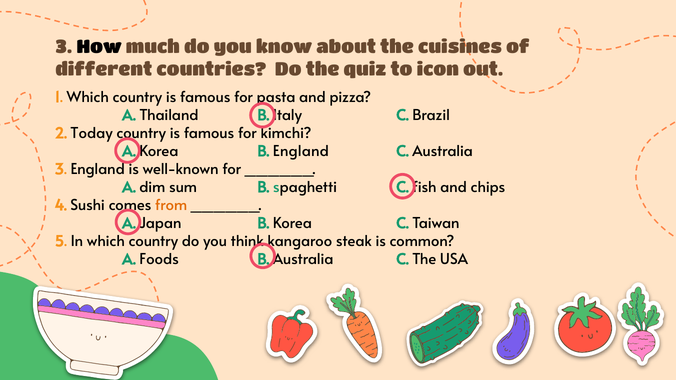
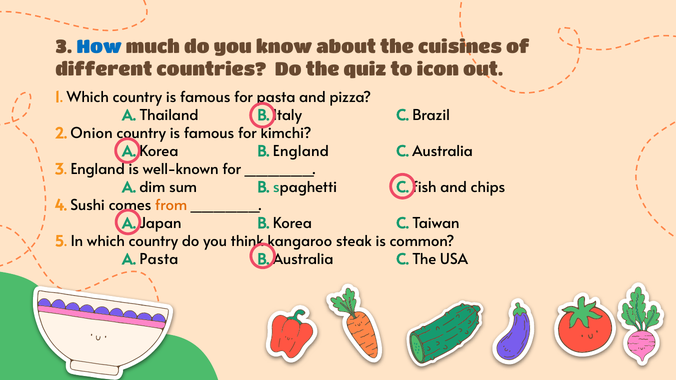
How colour: black -> blue (99, 47)
Today: Today -> Onion (92, 133)
A Foods: Foods -> Pasta (159, 260)
